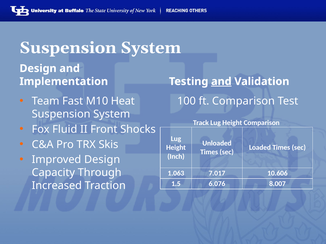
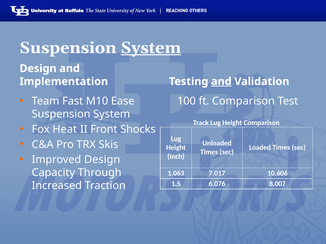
System underline: none -> present (151, 48)
Heat: Heat -> Ease (123, 101)
Fluid: Fluid -> Heat (65, 130)
